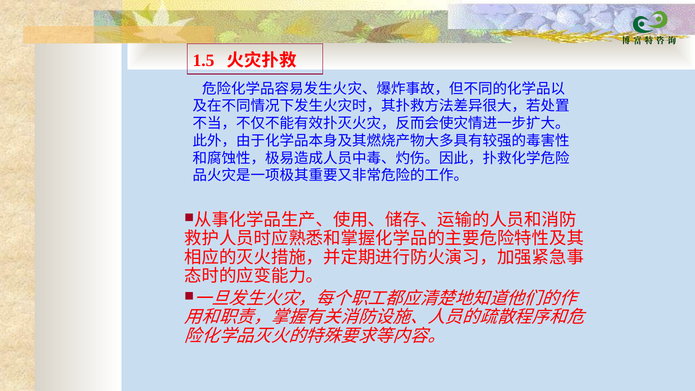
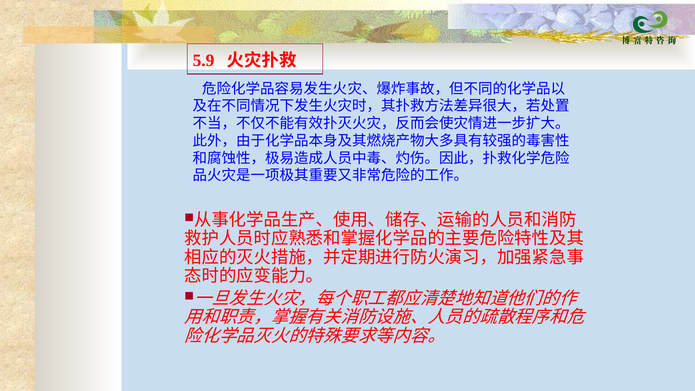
1.5: 1.5 -> 5.9 (203, 61)
